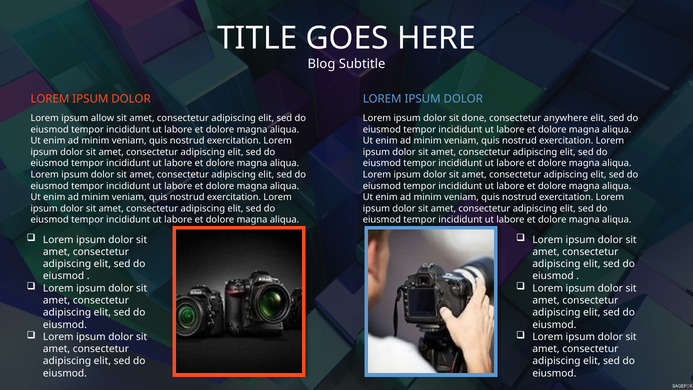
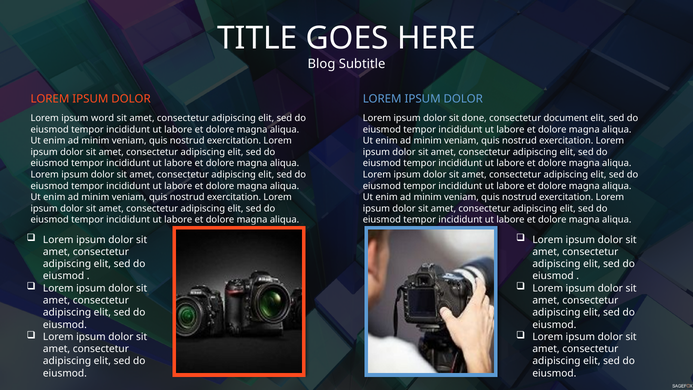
allow: allow -> word (103, 118)
anywhere: anywhere -> document (566, 118)
